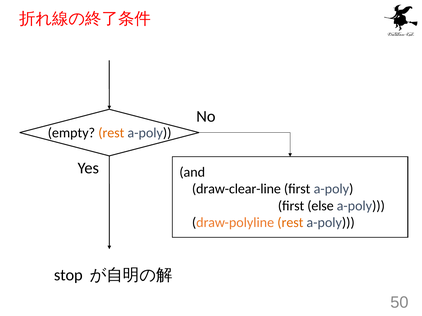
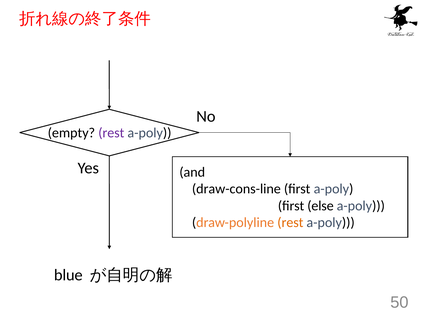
rest colour: orange -> purple (111, 133)
draw-clear-line: draw-clear-line -> draw-cons-line (236, 189)
stop: stop -> blue (68, 275)
